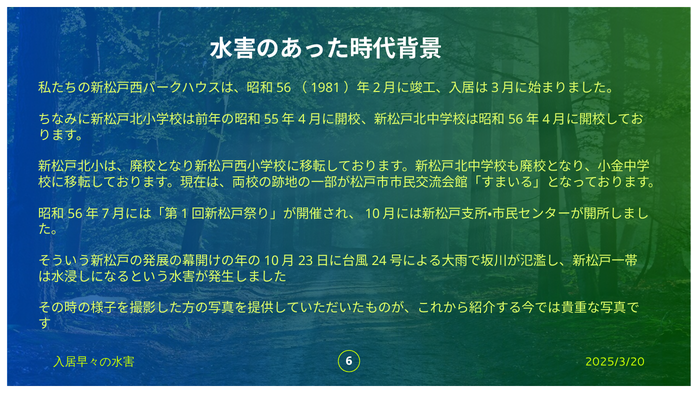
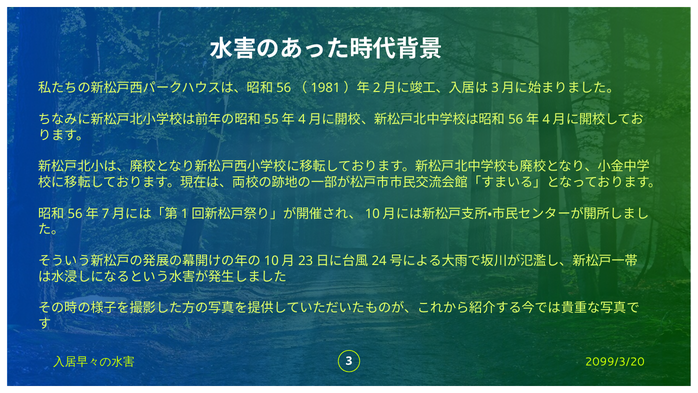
2025/3/20: 2025/3/20 -> 2099/3/20 (615, 362)
6: 6 -> 3 (349, 361)
